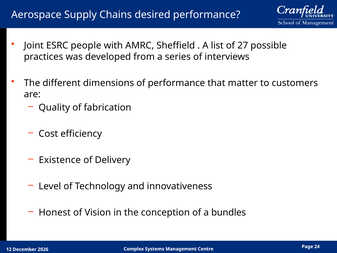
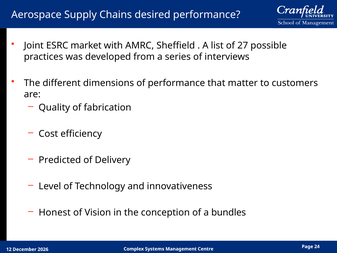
people: people -> market (86, 46)
Existence: Existence -> Predicted (60, 160)
